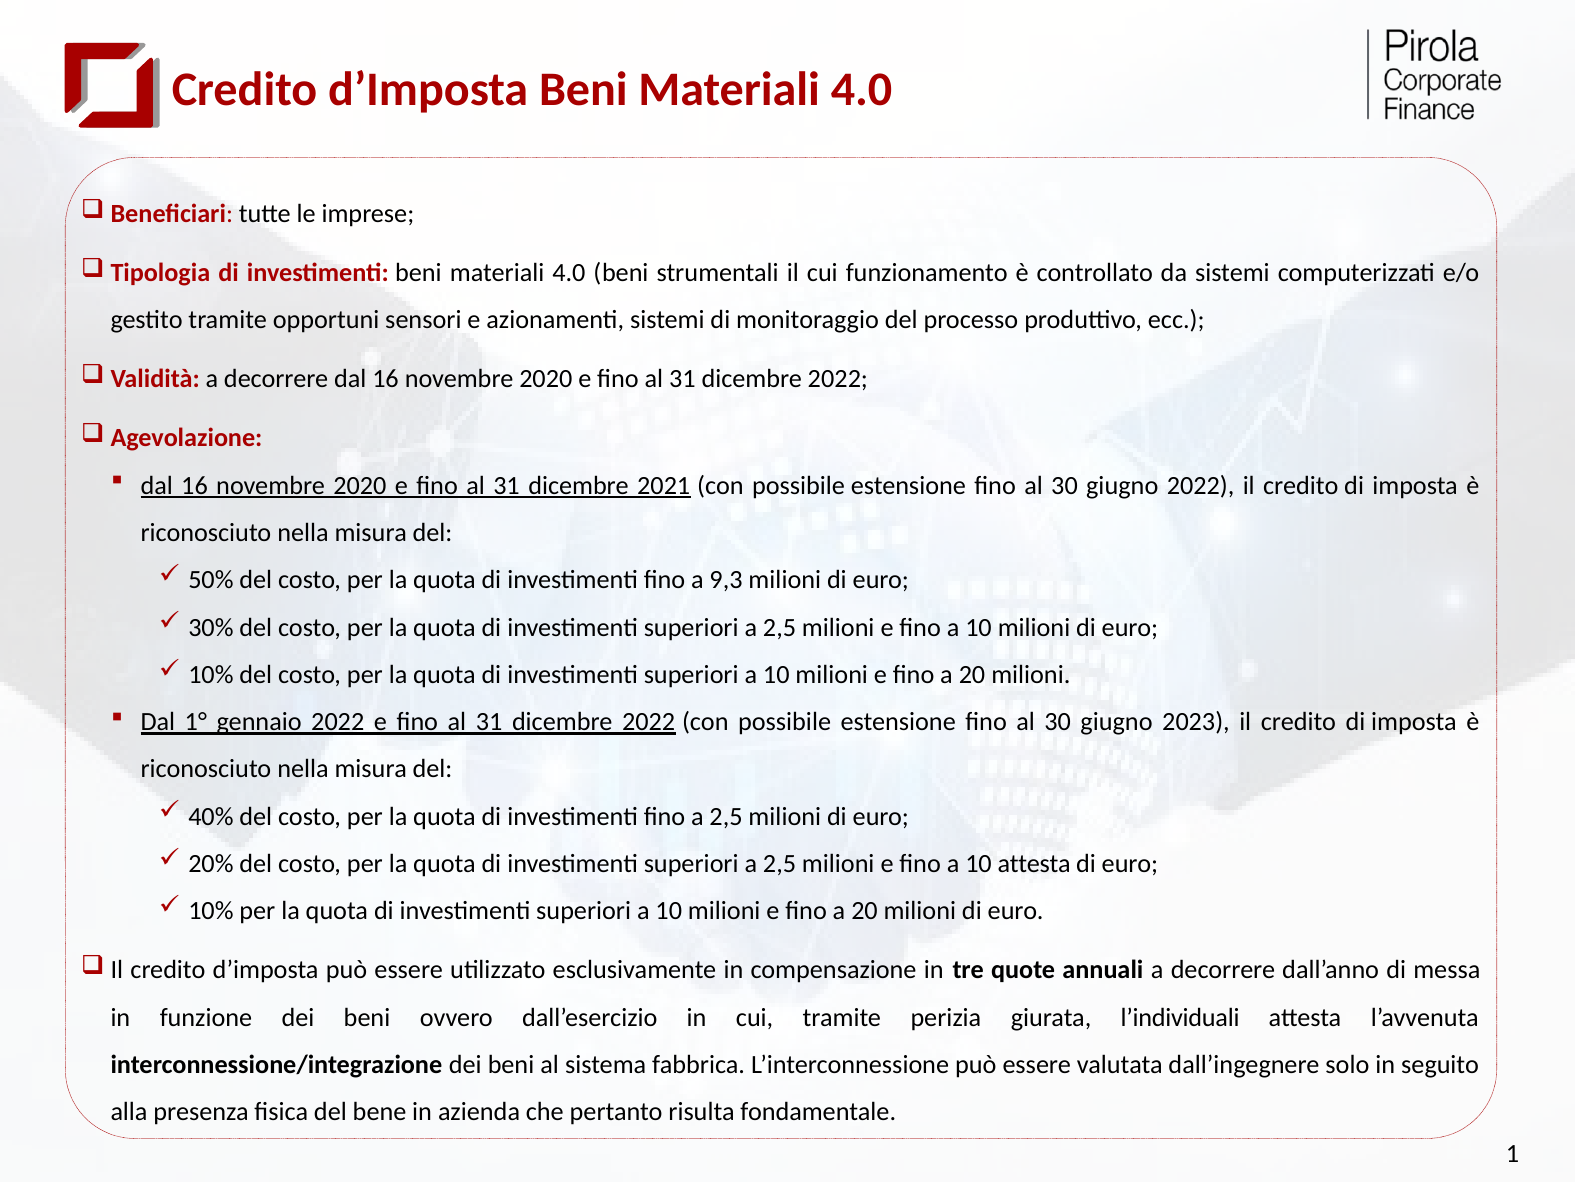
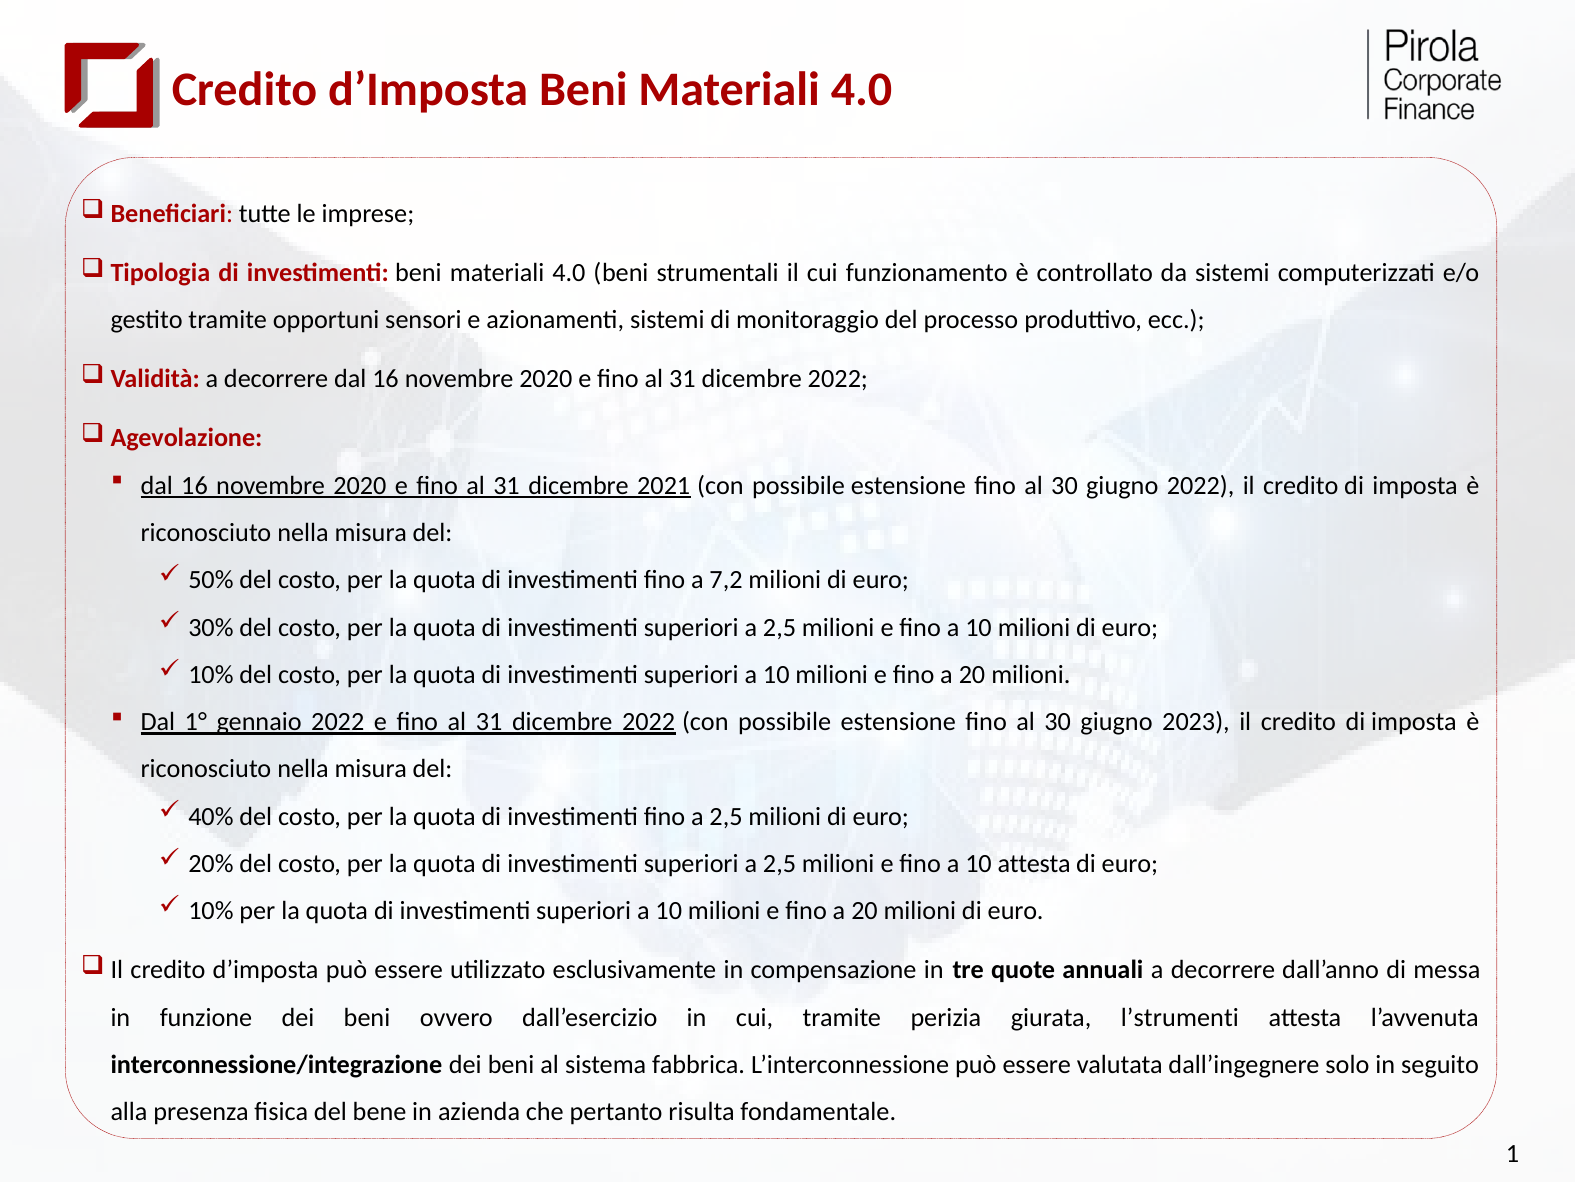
9,3: 9,3 -> 7,2 (726, 580)
l’individuali: l’individuali -> l’strumenti (1180, 1017)
